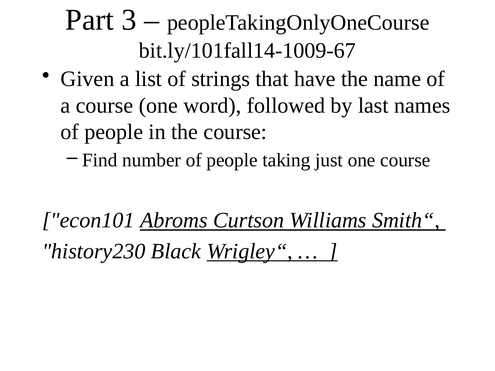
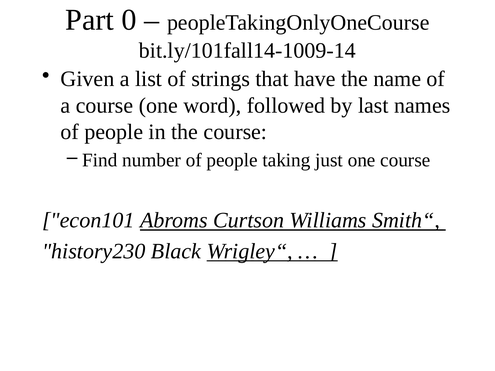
3: 3 -> 0 (129, 20)
bit.ly/101fall14-1009-67: bit.ly/101fall14-1009-67 -> bit.ly/101fall14-1009-14 (247, 51)
